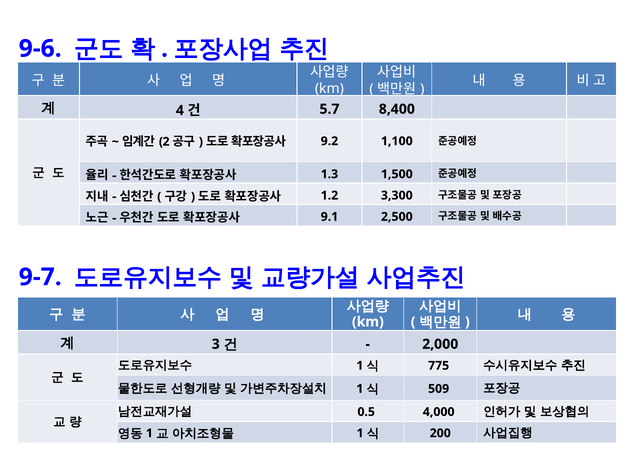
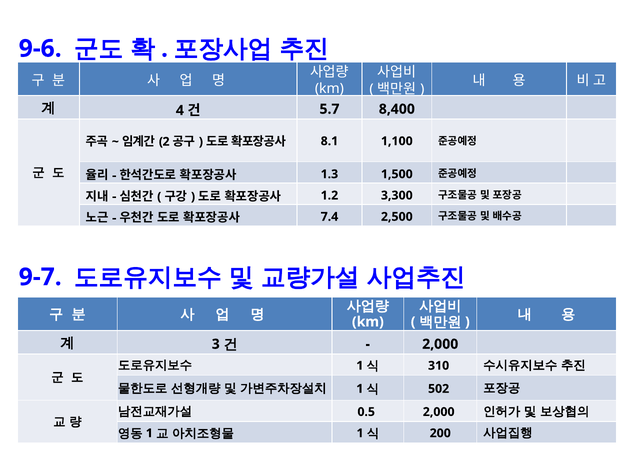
9.2: 9.2 -> 8.1 (329, 141)
9.1: 9.1 -> 7.4 (329, 217)
775: 775 -> 310 (439, 366)
509: 509 -> 502 (439, 389)
0.5 4,000: 4,000 -> 2,000 (439, 412)
